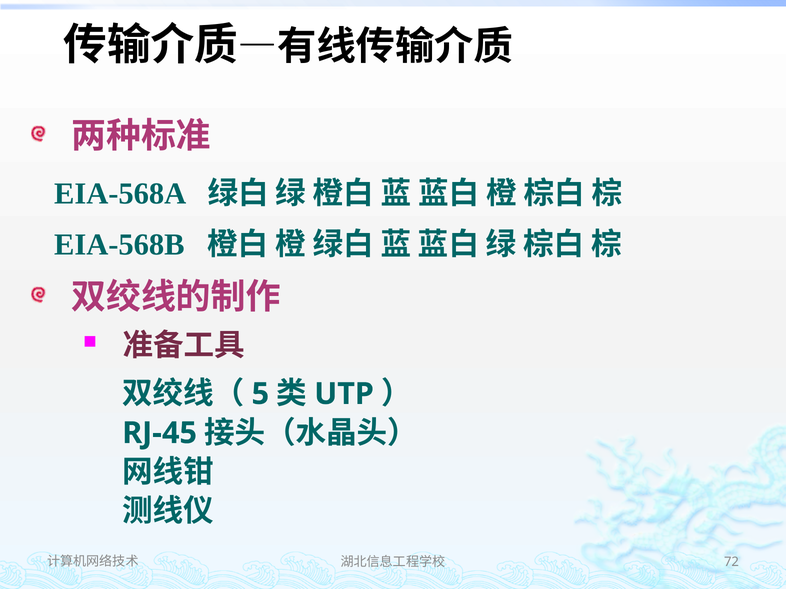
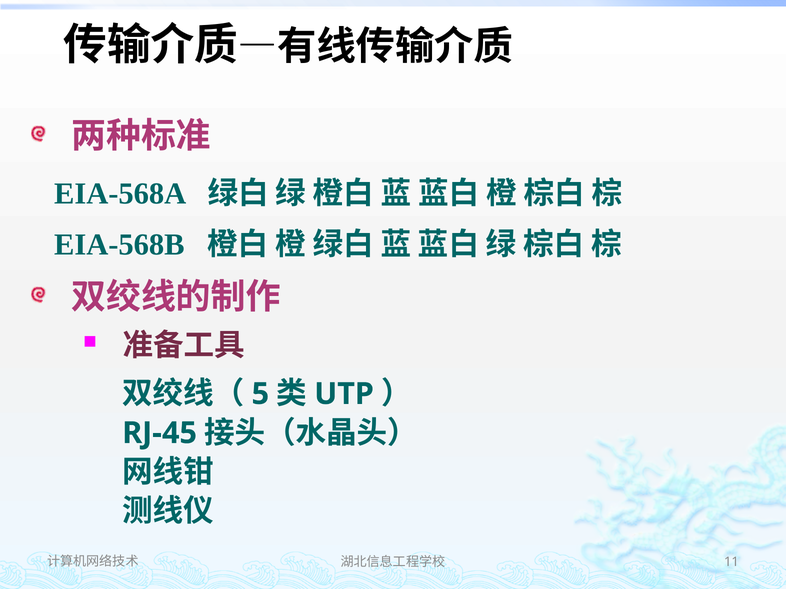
72: 72 -> 11 (731, 563)
